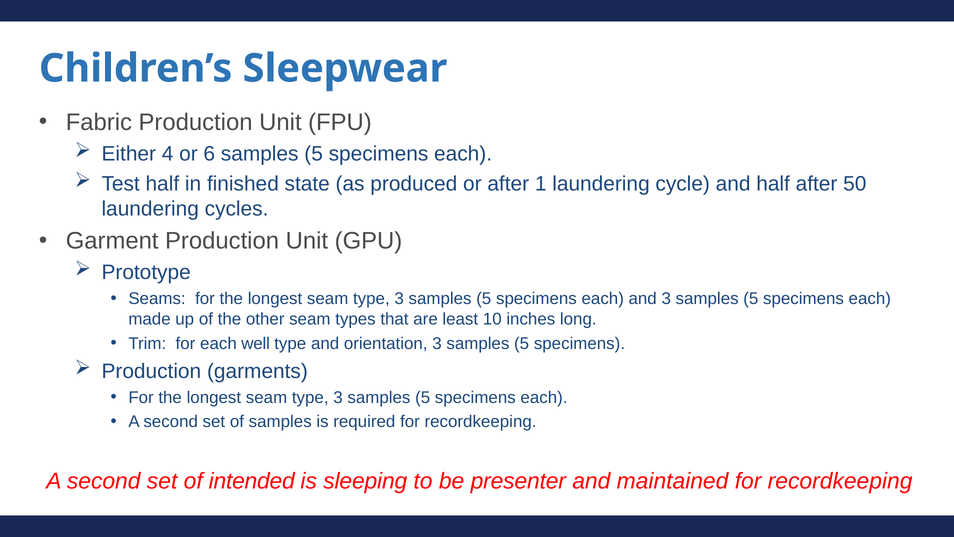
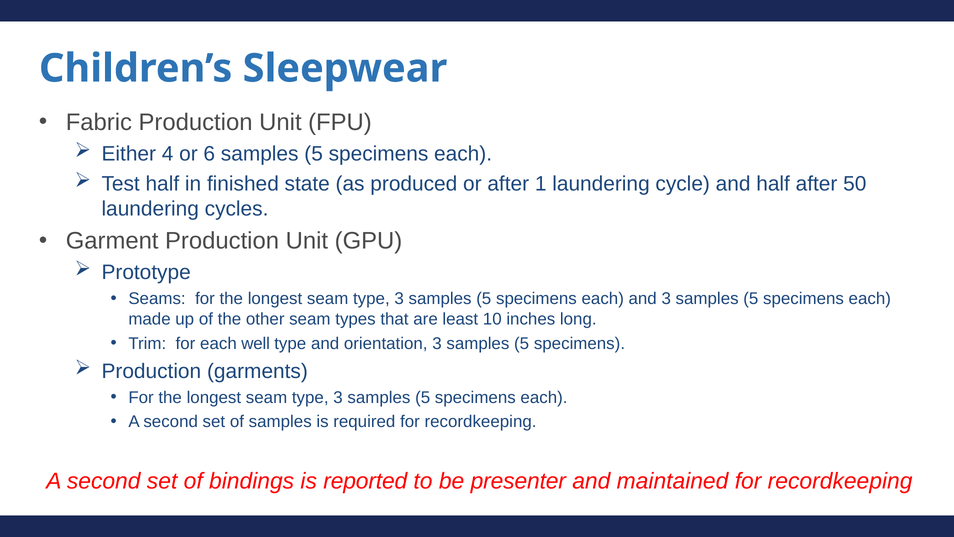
intended: intended -> bindings (252, 481)
sleeping: sleeping -> reported (365, 481)
